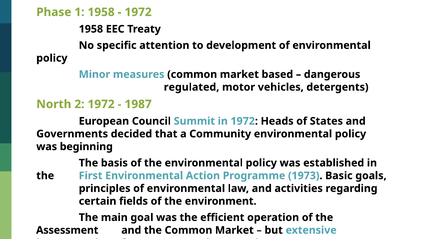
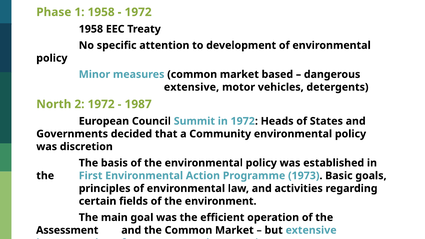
regulated: regulated -> extensive (192, 87)
beginning: beginning -> discretion (86, 147)
